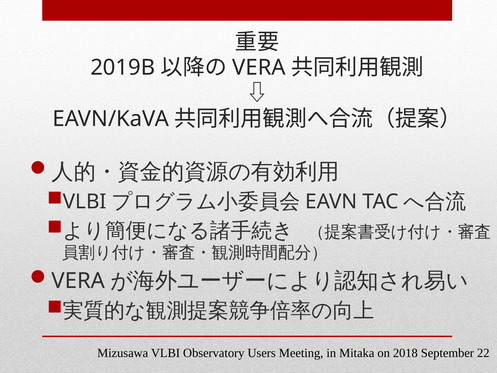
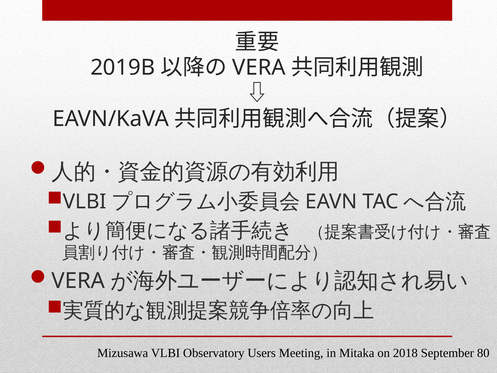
22: 22 -> 80 (483, 353)
